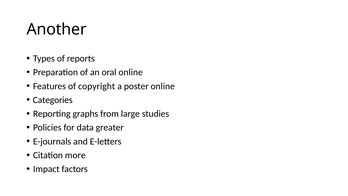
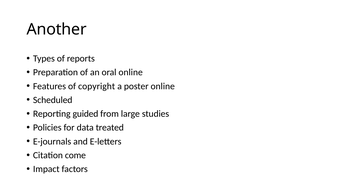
Categories: Categories -> Scheduled (53, 100)
graphs: graphs -> guided (85, 114)
greater: greater -> treated (110, 127)
more: more -> come (75, 155)
